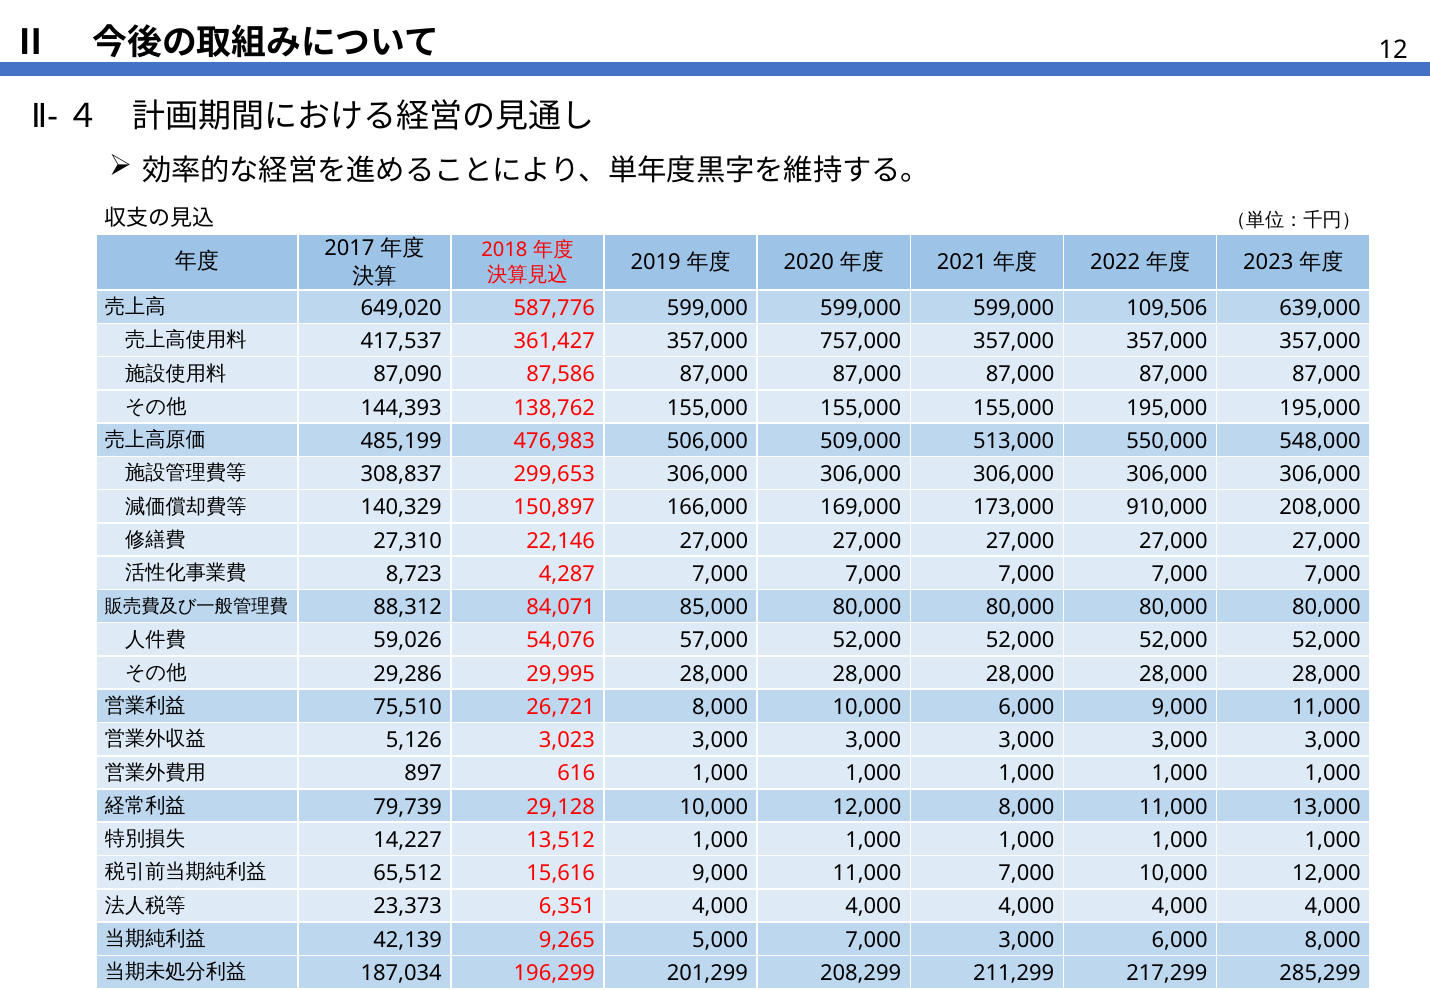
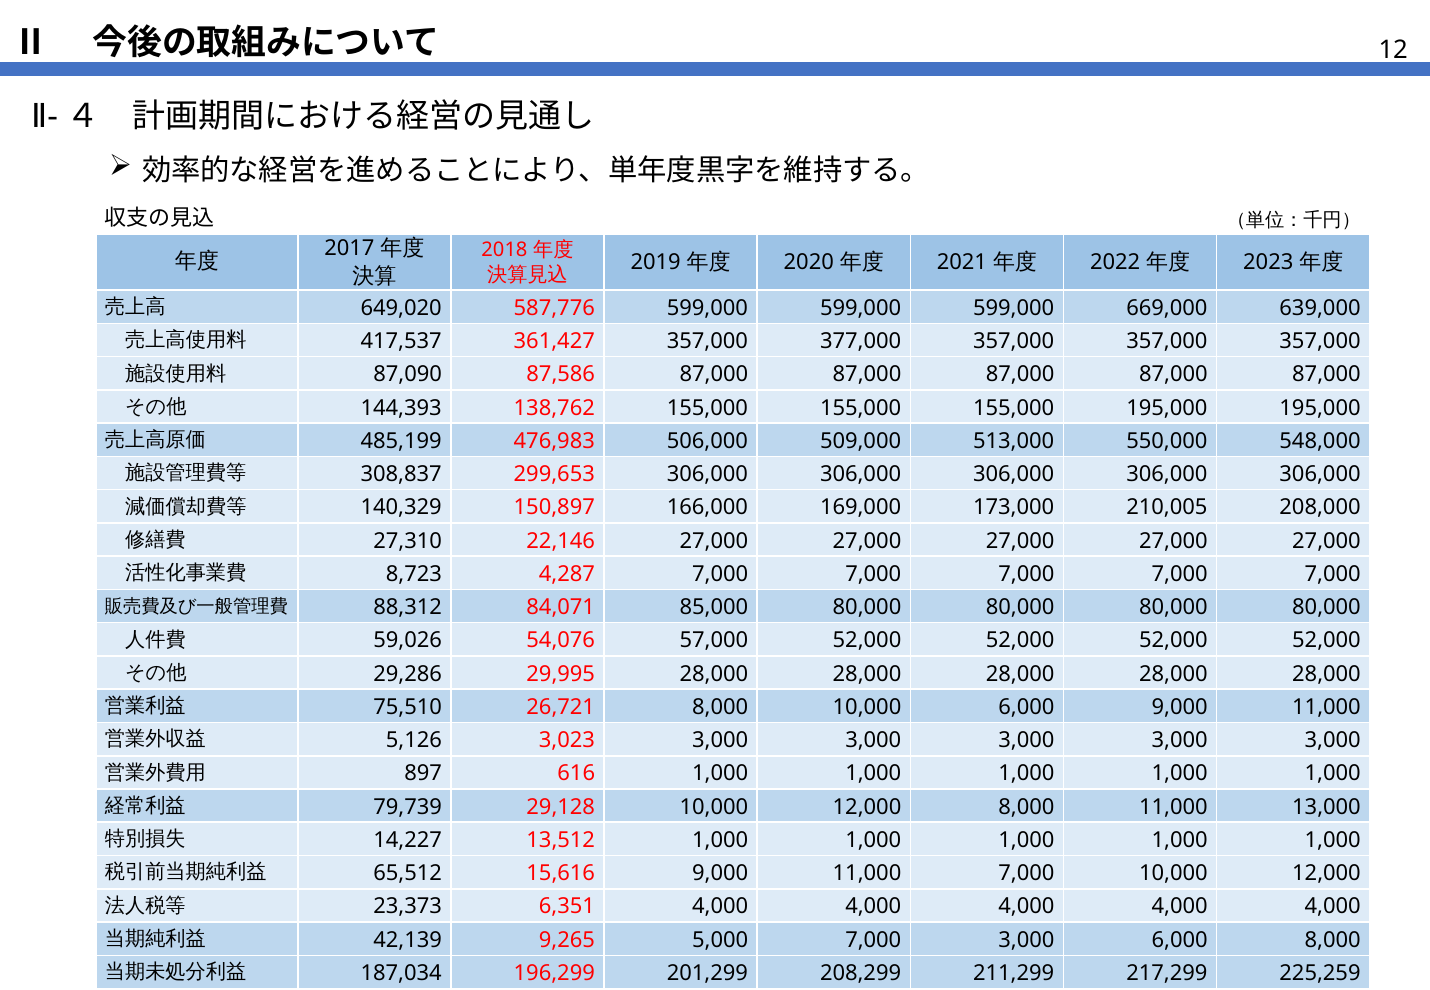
109,506: 109,506 -> 669,000 (1167, 308)
757,000: 757,000 -> 377,000 (861, 341)
910,000: 910,000 -> 210,005 (1167, 508)
285,299: 285,299 -> 225,259 (1320, 973)
